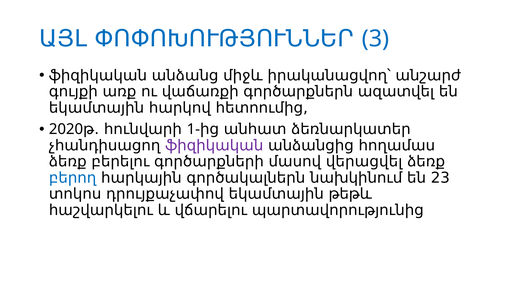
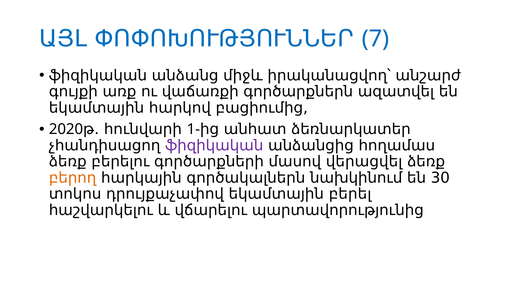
3: 3 -> 7 (376, 39)
հետո: հետո -> բացի (237, 108)
բերող colour: blue -> orange (73, 178)
23: 23 -> 30 (440, 178)
թեթև: թեթև -> բերել (350, 194)
